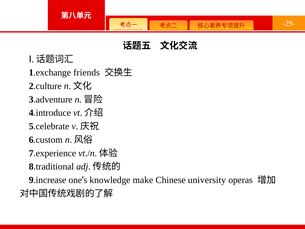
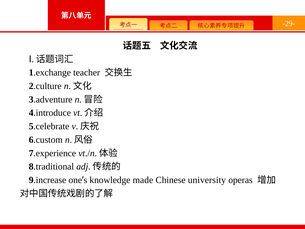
friends: friends -> teacher (87, 73)
make: make -> made (143, 180)
